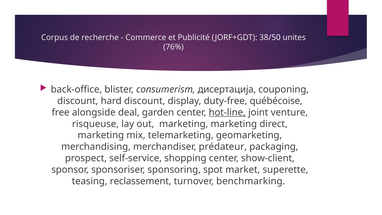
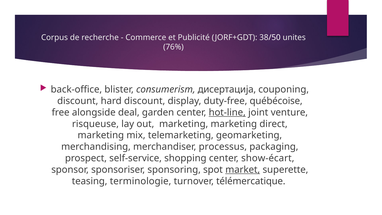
prédateur: prédateur -> processus (223, 147)
show-client: show-client -> show-écart (268, 158)
market underline: none -> present (243, 170)
reclassement: reclassement -> terminologie (141, 181)
benchmarking: benchmarking -> télémercatique (251, 181)
